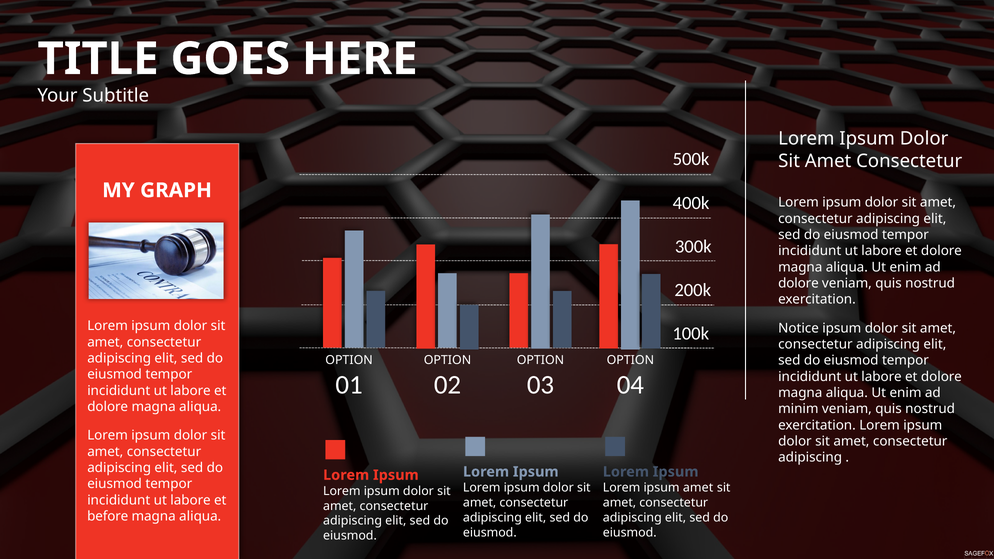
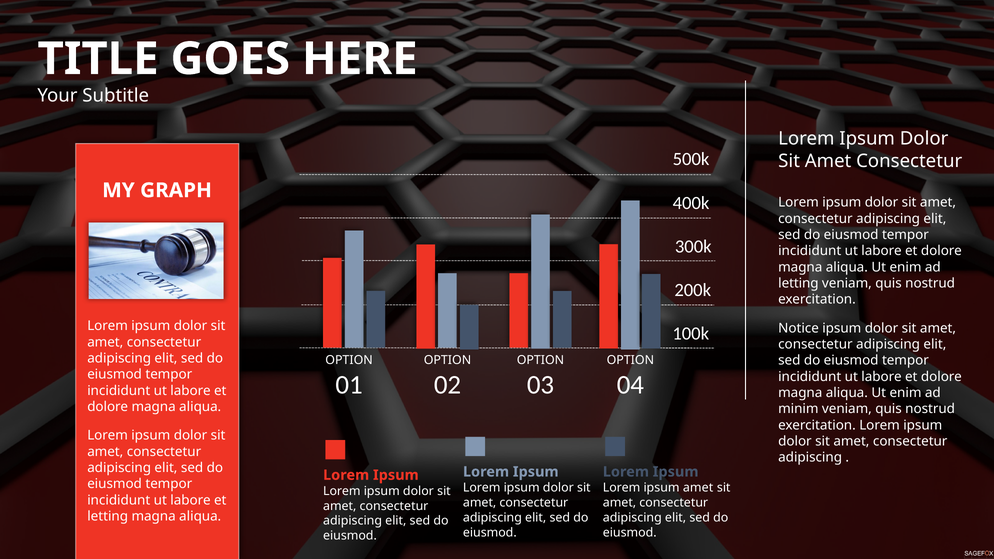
dolore: dolore -> letting (798, 283)
before: before -> letting (108, 516)
